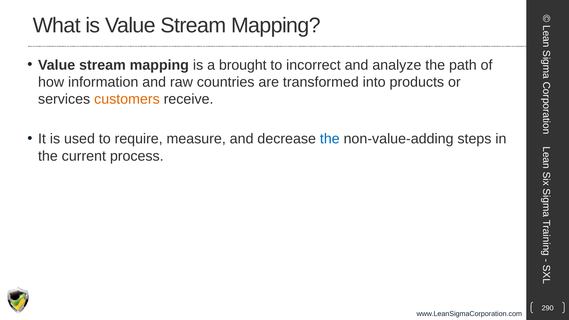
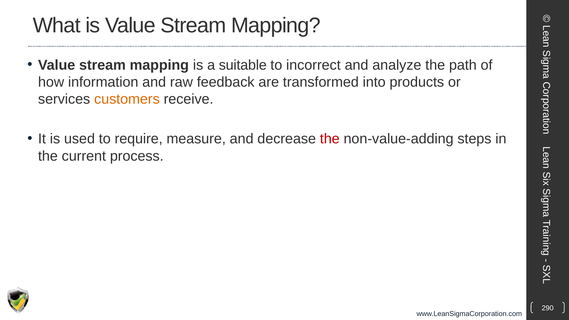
brought: brought -> suitable (243, 65)
countries: countries -> feedback (226, 82)
the colour: blue -> red (330, 139)
